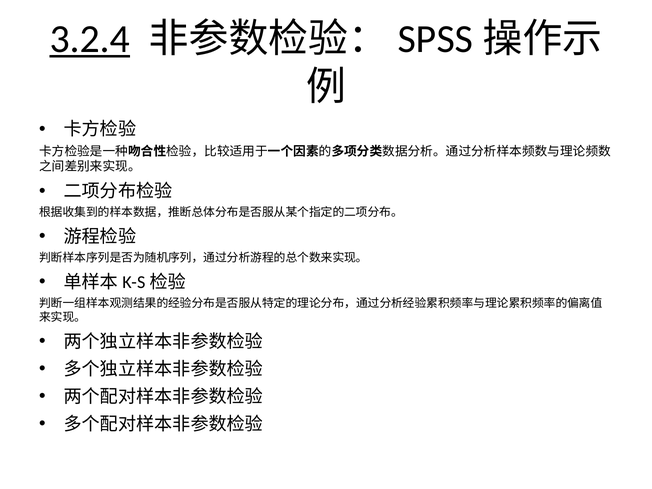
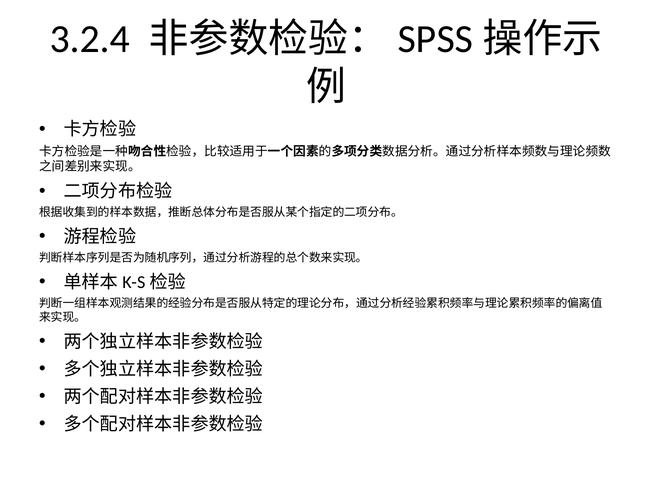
3.2.4 underline: present -> none (90, 39)
